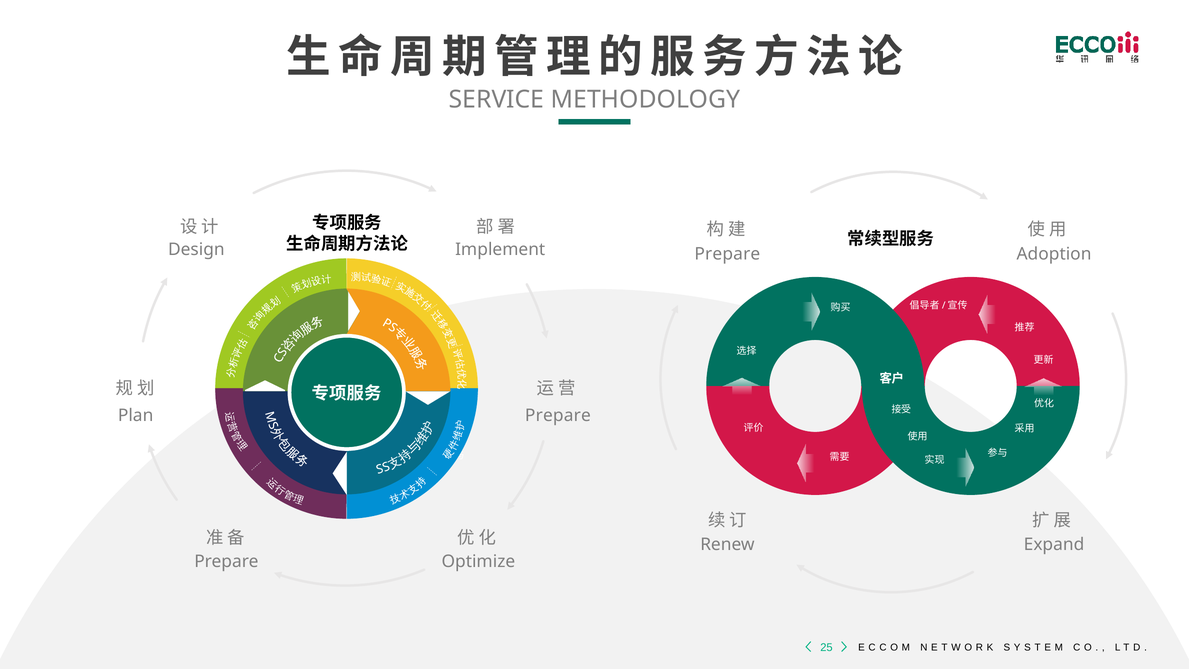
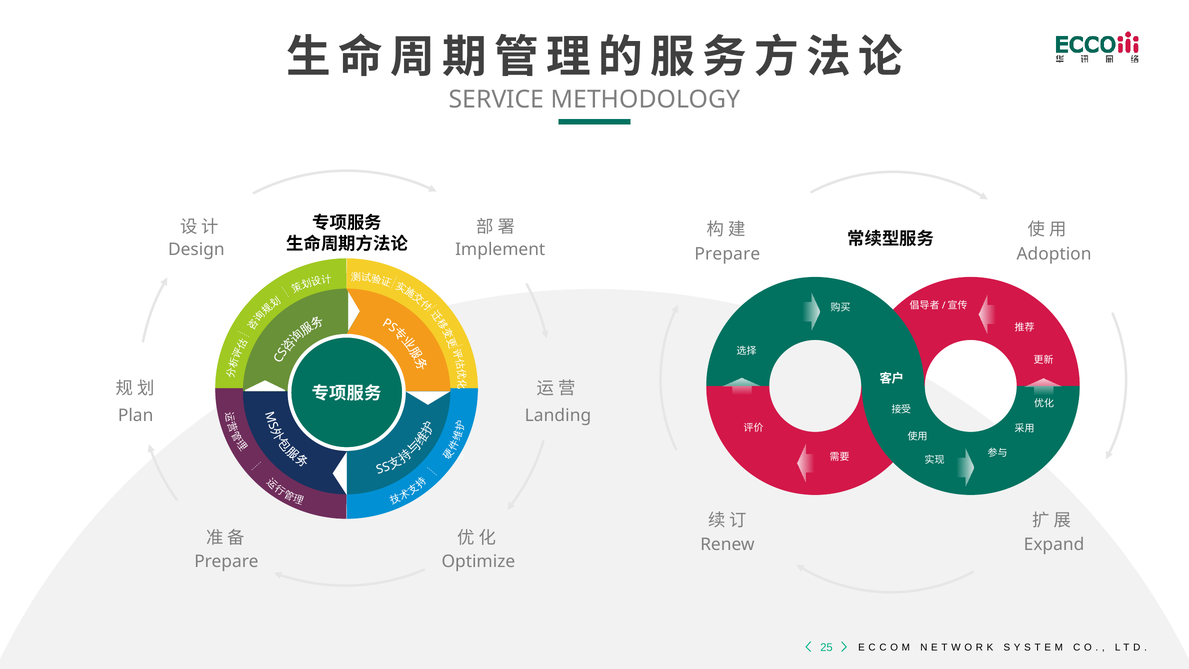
Prepare: Prepare -> Landing (558, 415)
